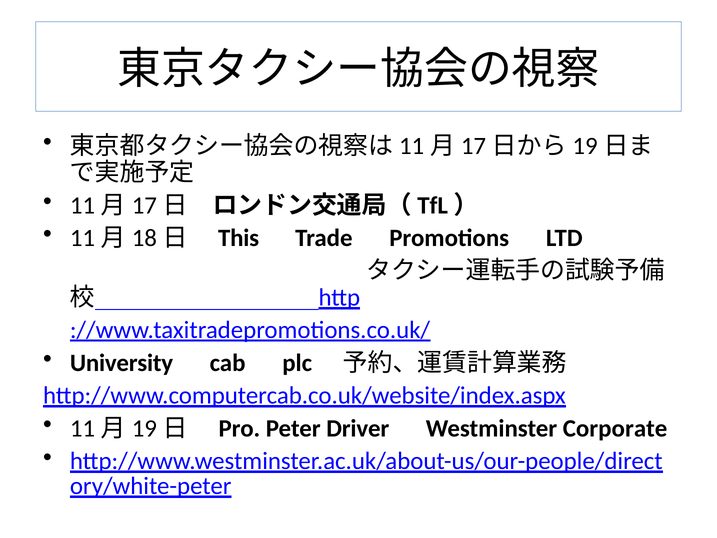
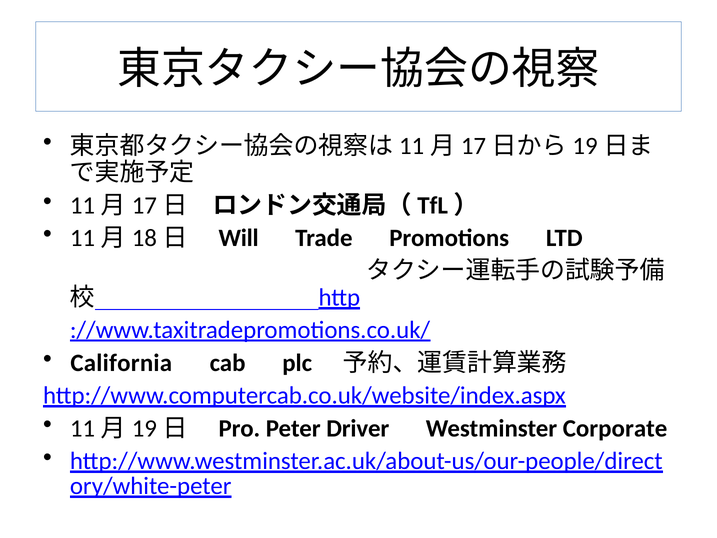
This: This -> Will (239, 238)
University: University -> California (121, 363)
